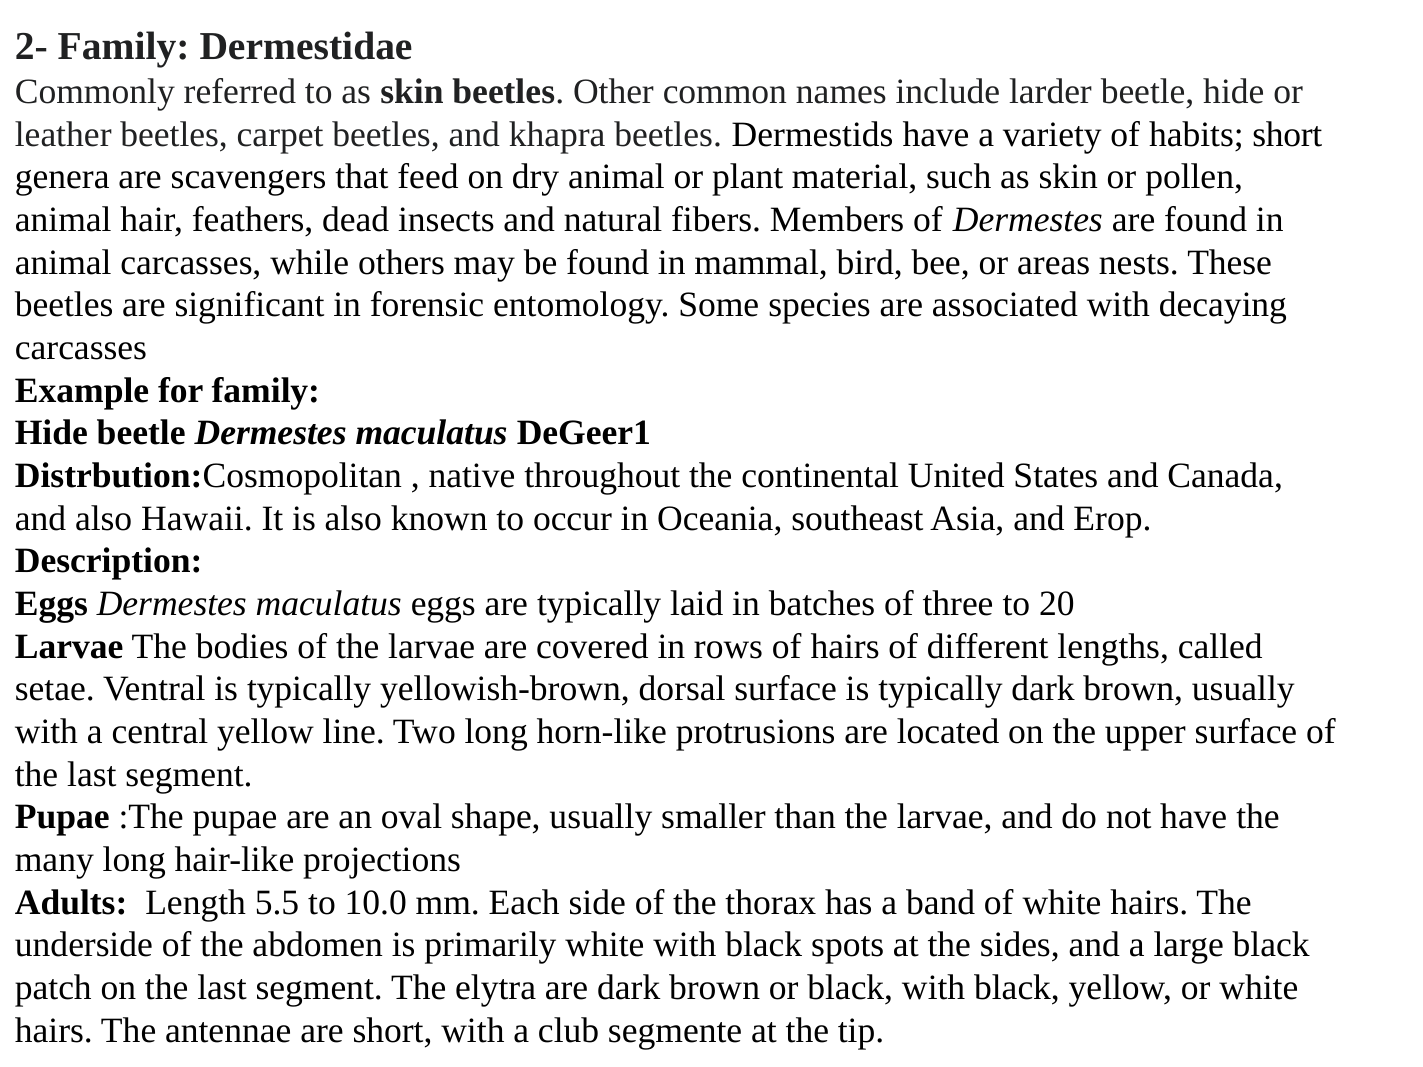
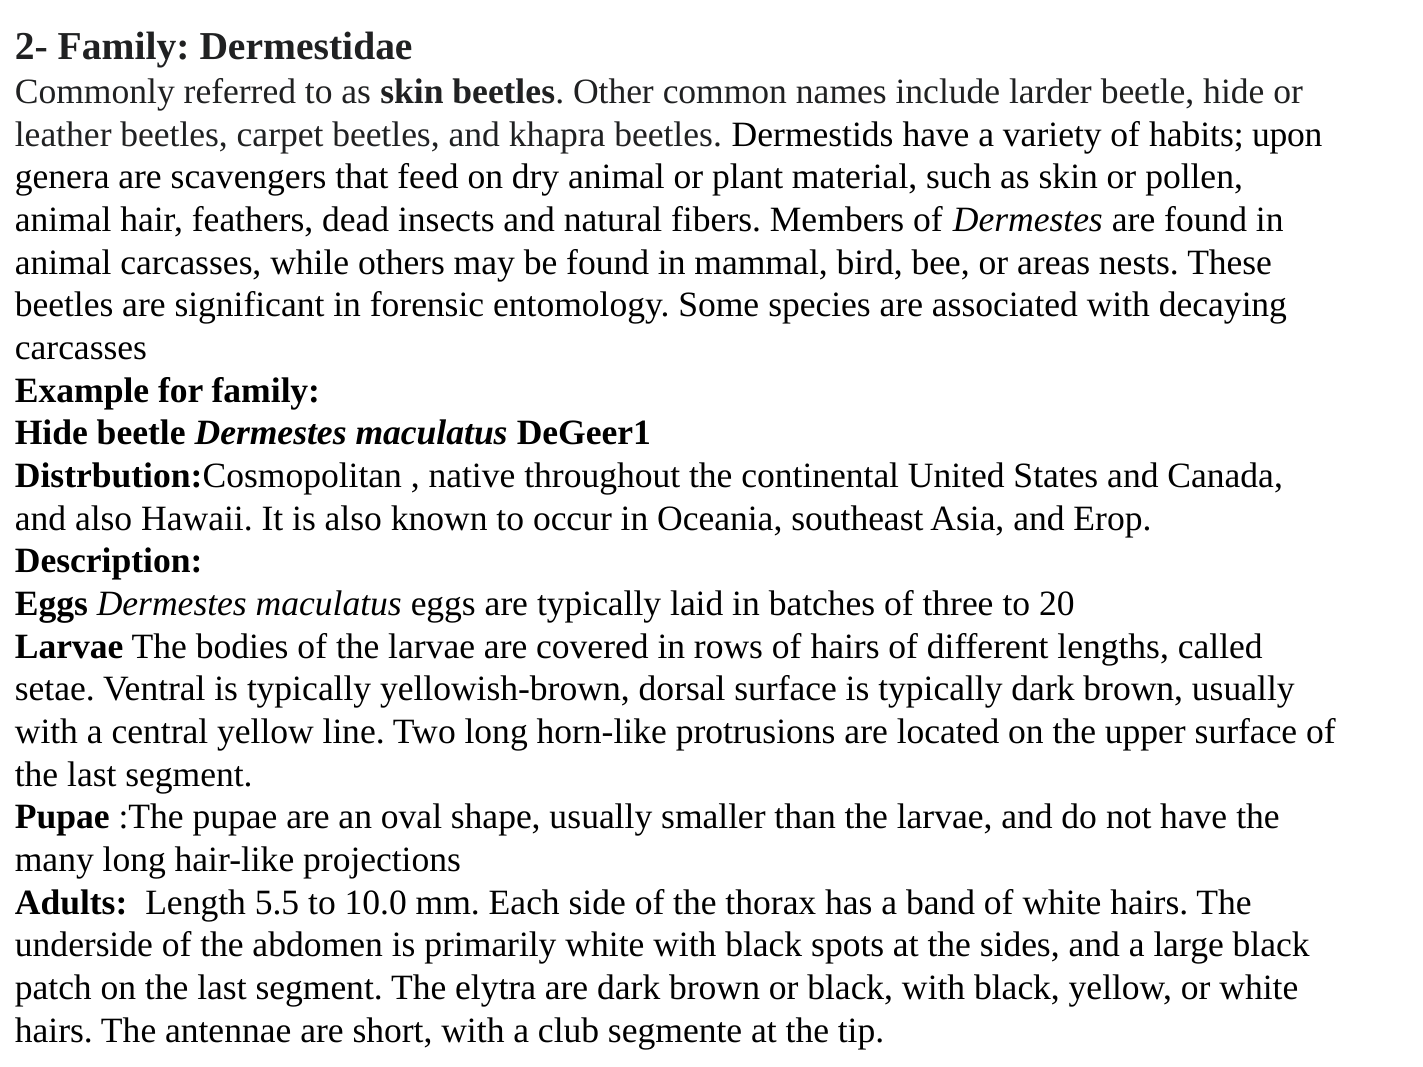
habits short: short -> upon (1287, 134)
